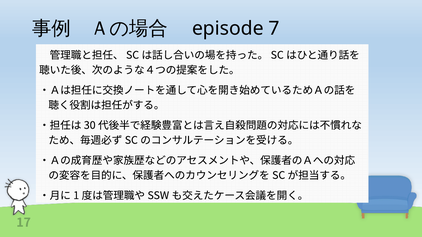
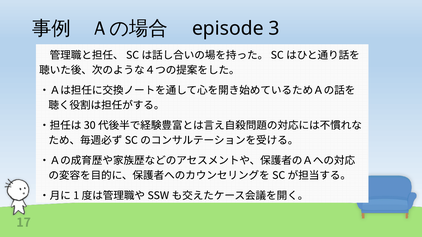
7: 7 -> 3 (274, 28)
